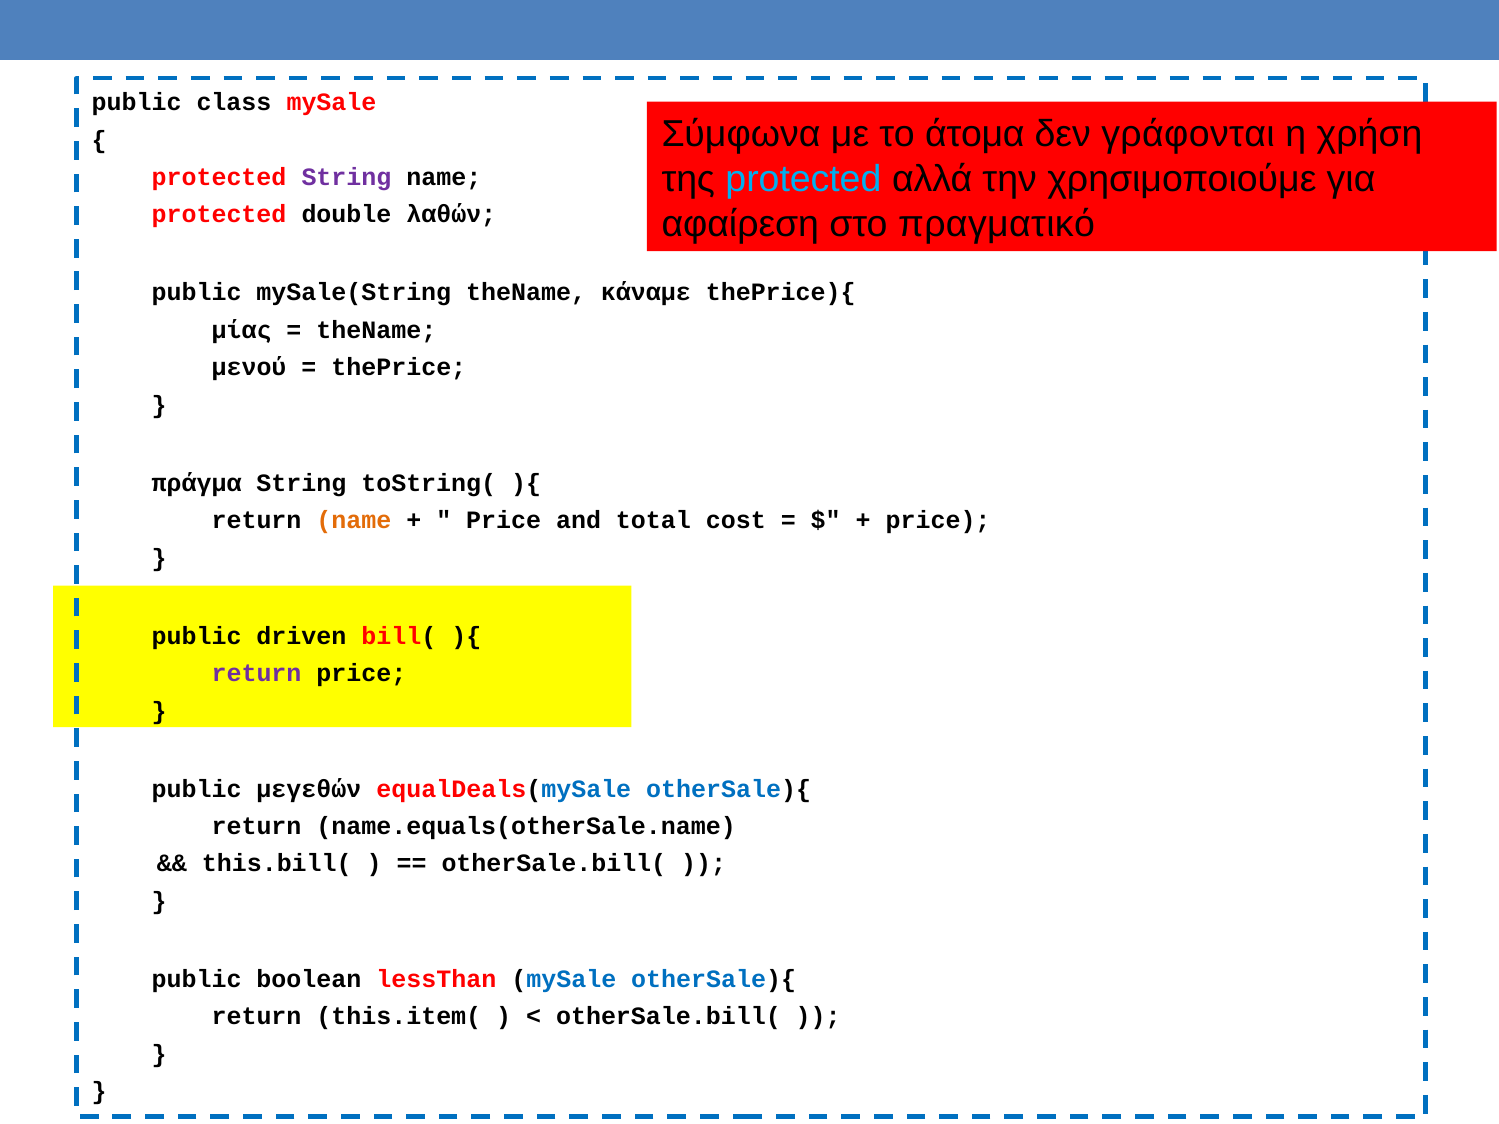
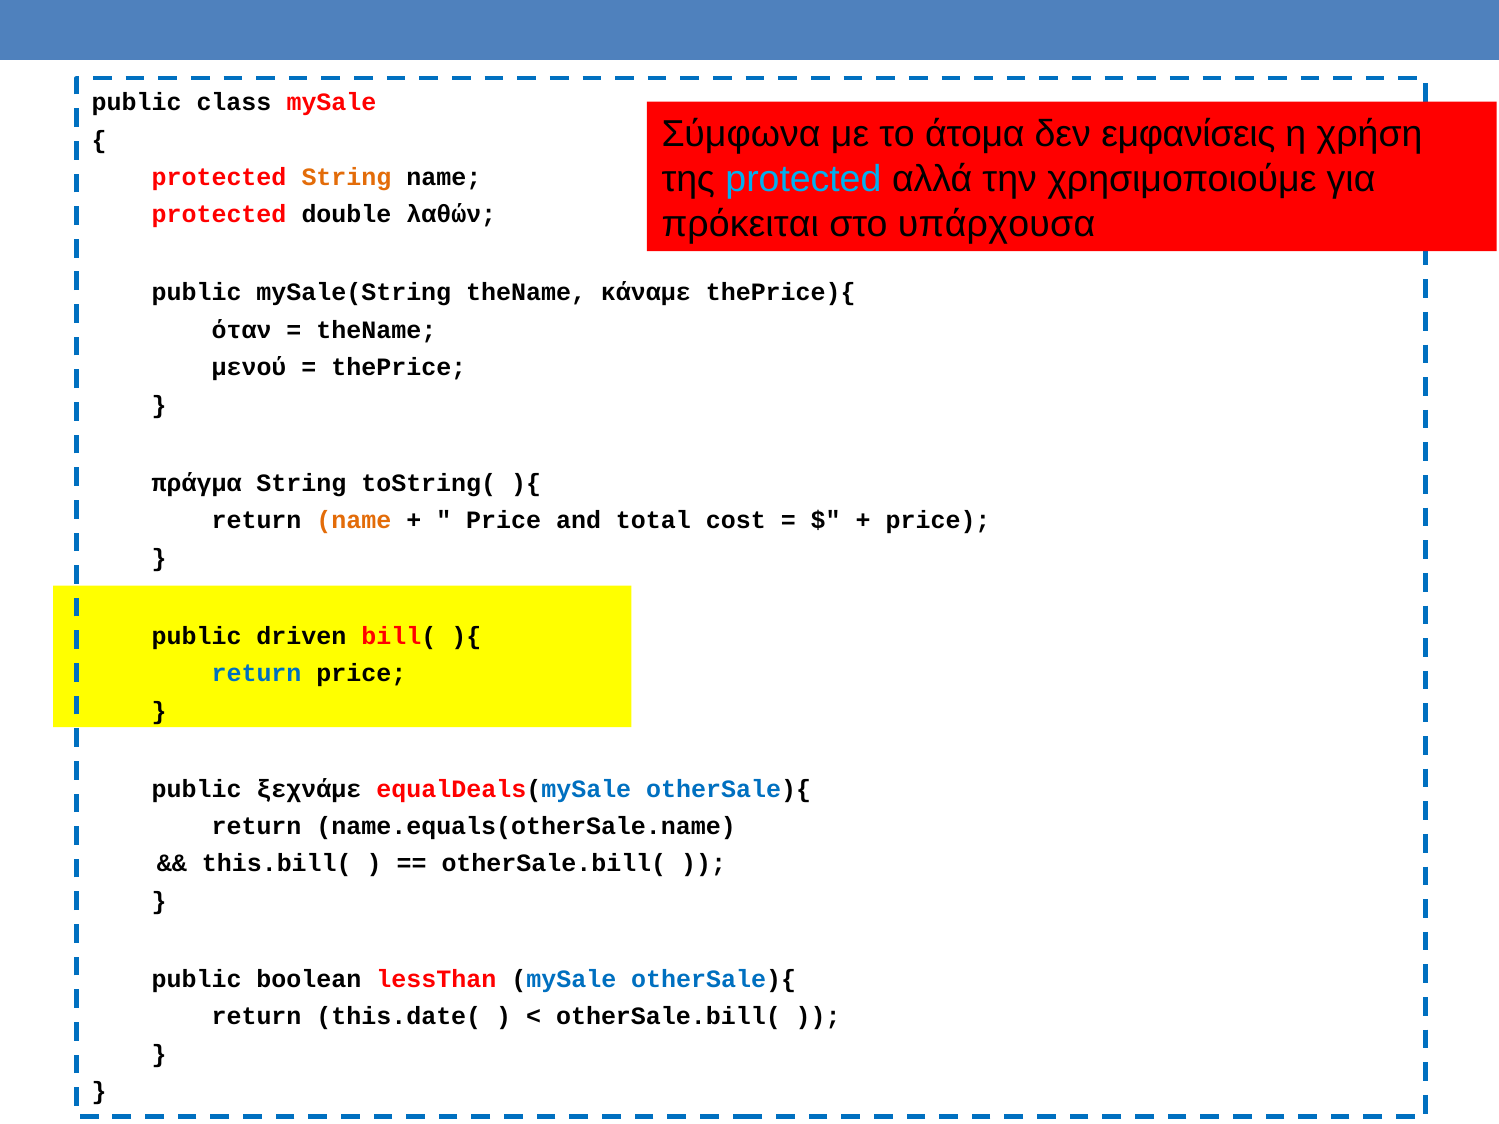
γράφονται: γράφονται -> εμφανίσεις (1188, 134)
String colour: purple -> orange (346, 177)
αφαίρεση: αφαίρεση -> πρόκειται (740, 224)
πραγματικό: πραγματικό -> υπάρχουσα (997, 224)
μίας: μίας -> όταν (242, 330)
return colour: purple -> blue (257, 674)
μεγεθών: μεγεθών -> ξεχνάμε (309, 789)
this.item(: this.item( -> this.date( (399, 1017)
